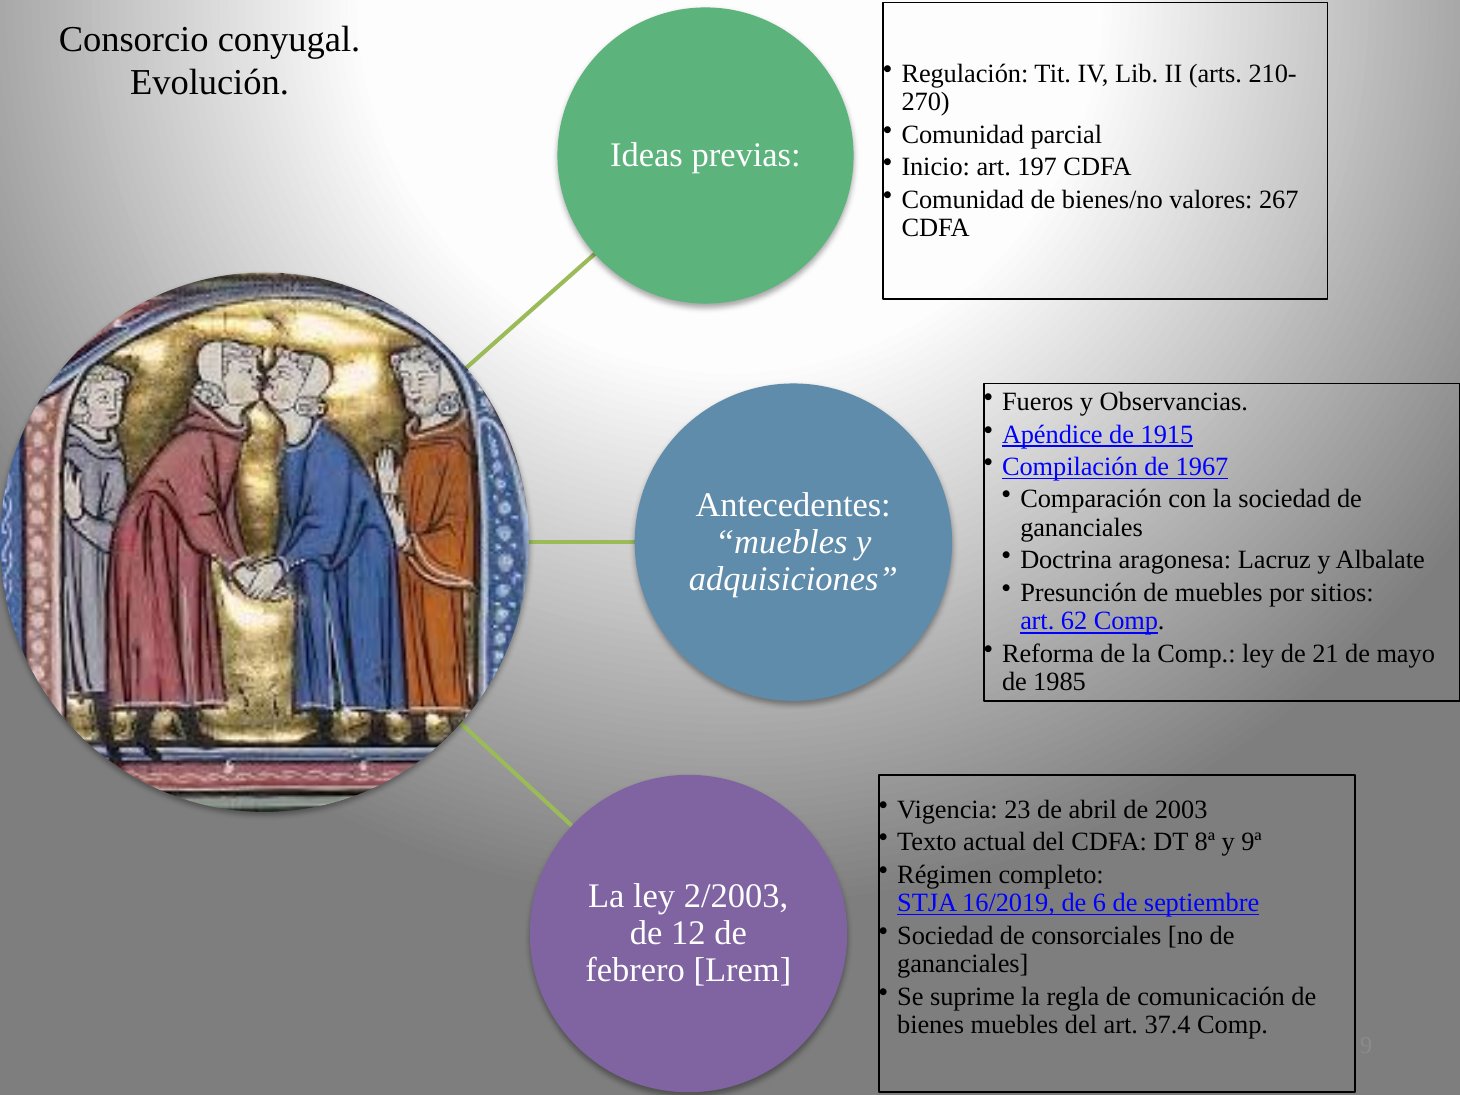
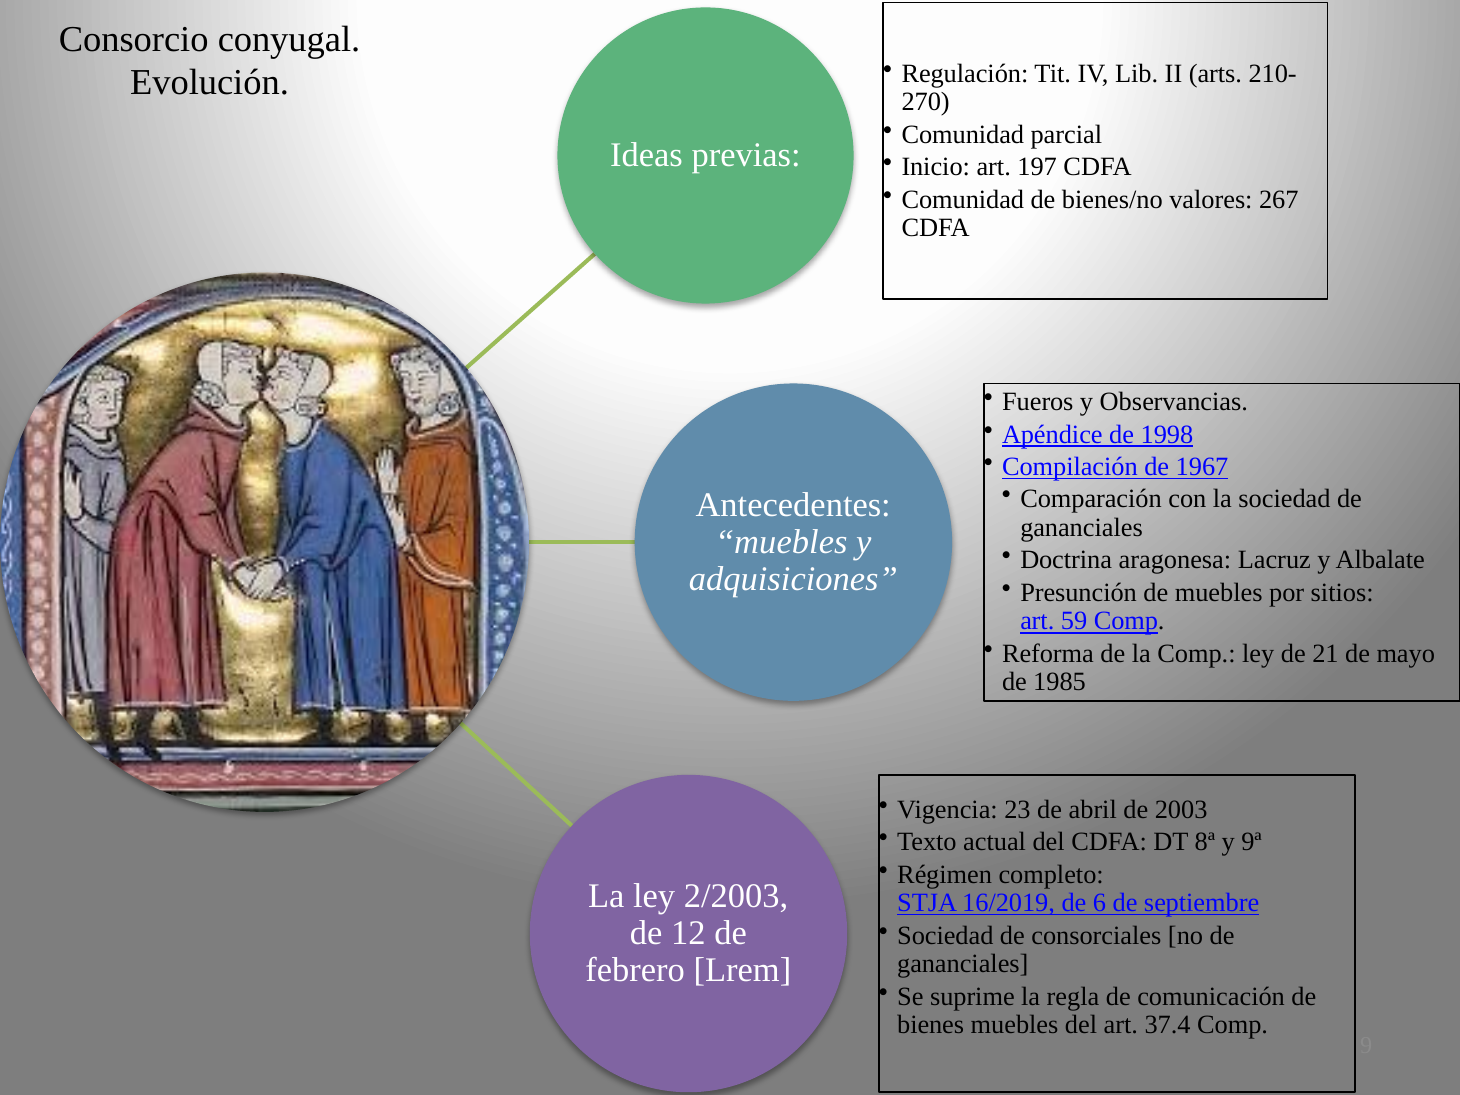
1915: 1915 -> 1998 (1167, 434)
62: 62 -> 59 (1074, 621)
